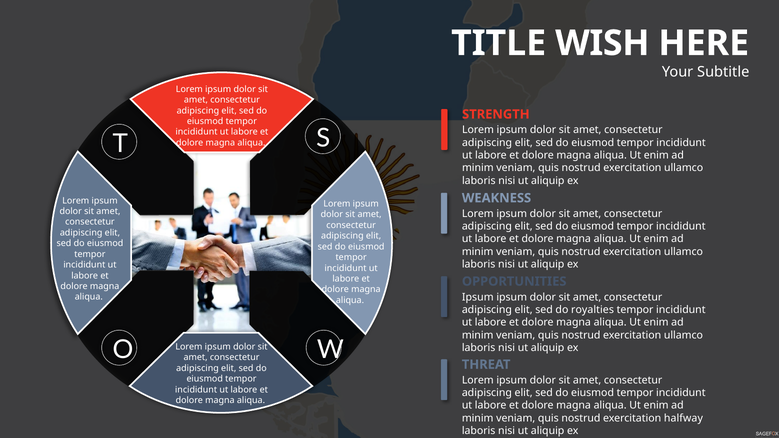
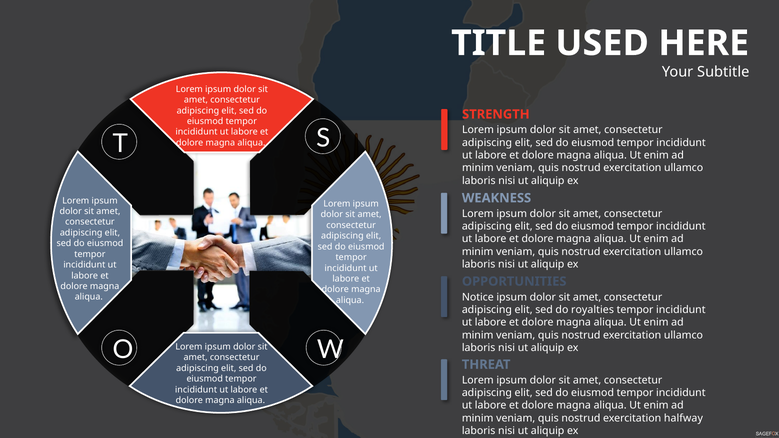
WISH: WISH -> USED (602, 43)
Ipsum: Ipsum -> Notice (478, 297)
